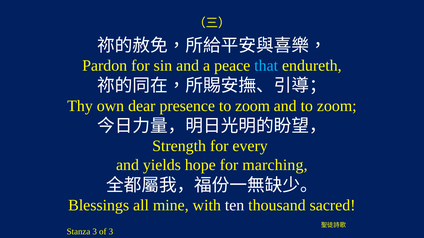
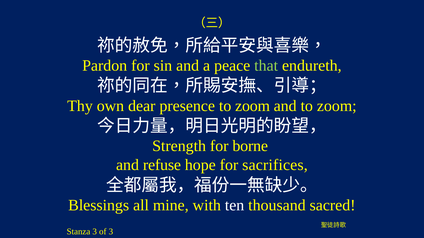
that colour: light blue -> light green (266, 66)
every: every -> borne (250, 146)
yields: yields -> refuse (162, 165)
marching: marching -> sacrifices (275, 165)
